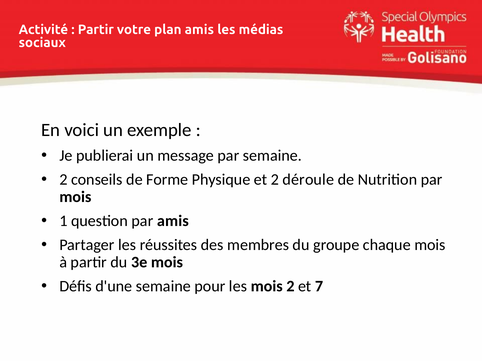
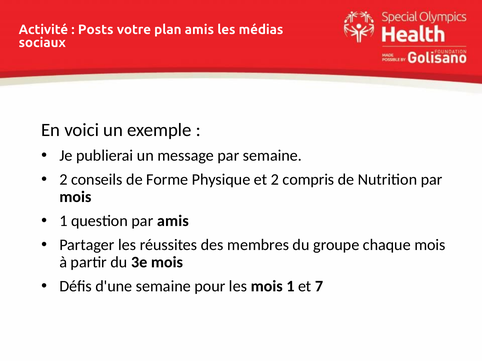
Partir: Partir -> Posts (96, 30)
déroule: déroule -> compris (308, 180)
mois 2: 2 -> 1 (290, 287)
